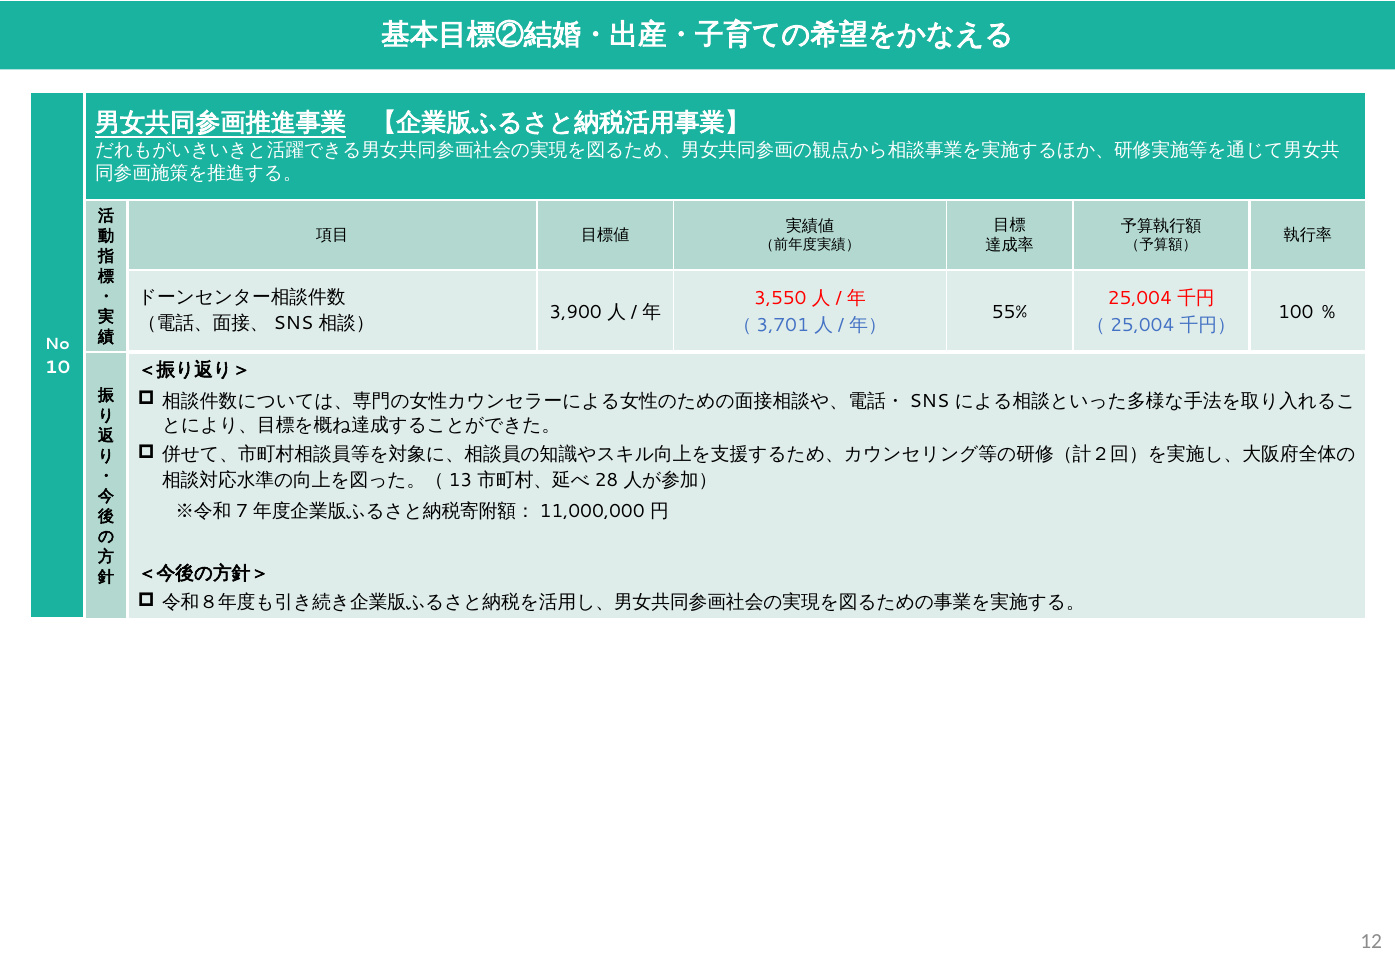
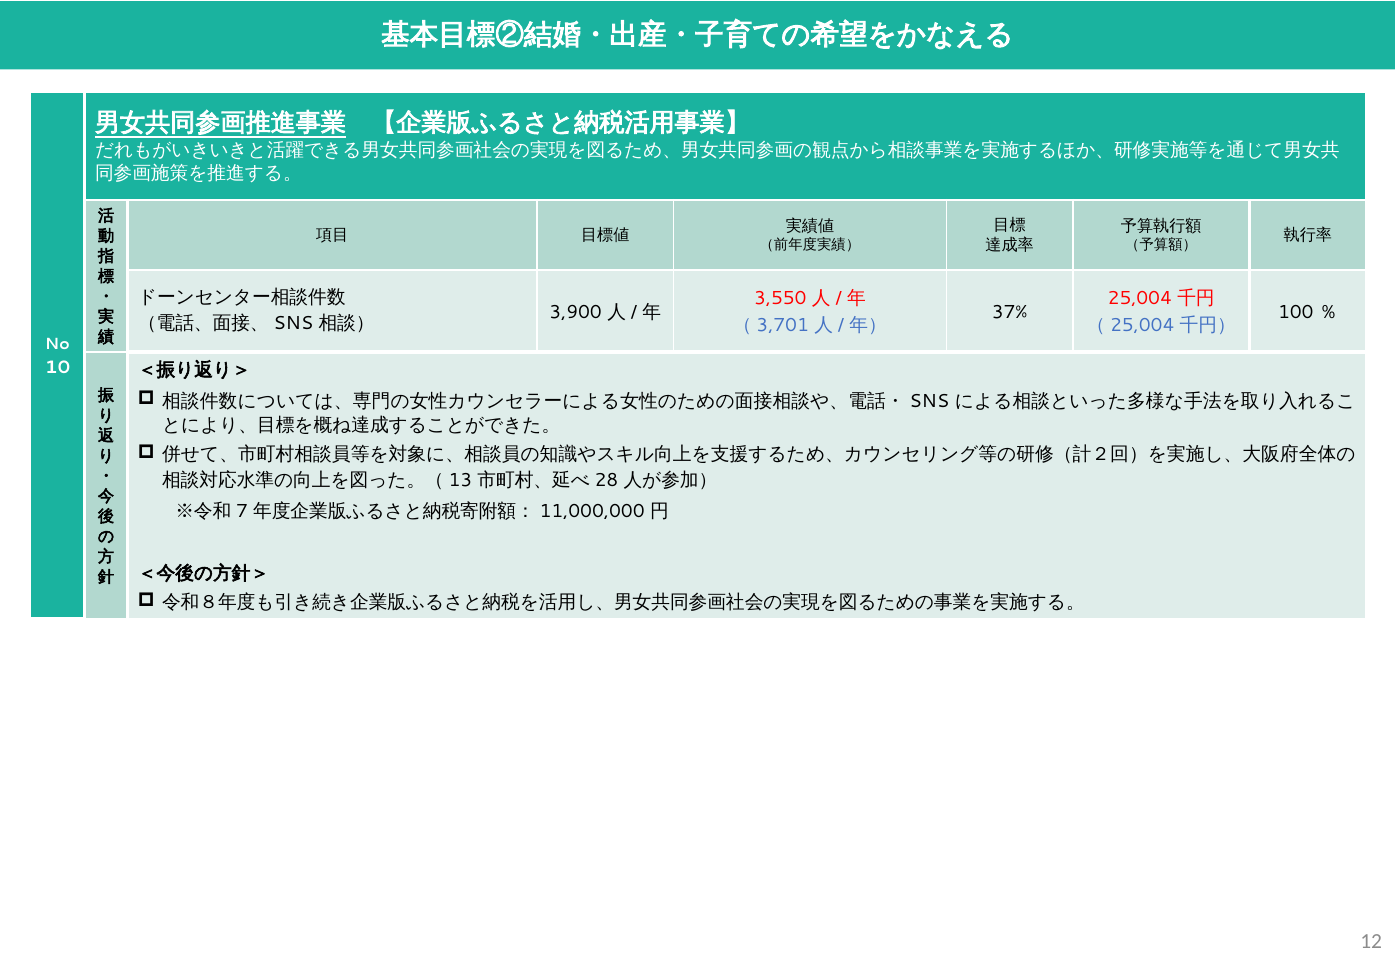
55%: 55% -> 37% (1010, 312)
